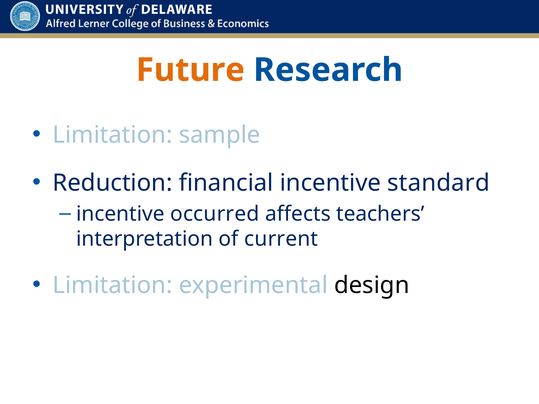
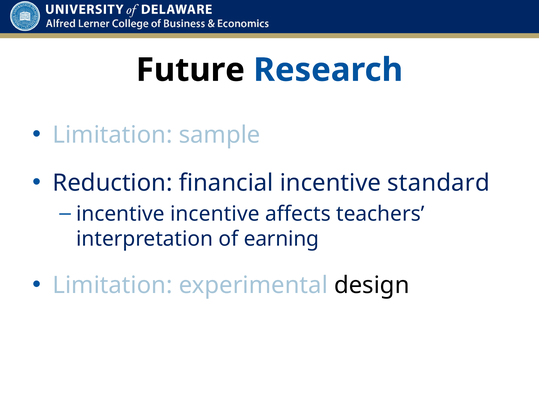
Future colour: orange -> black (190, 70)
incentive occurred: occurred -> incentive (215, 214)
current: current -> earning (281, 239)
